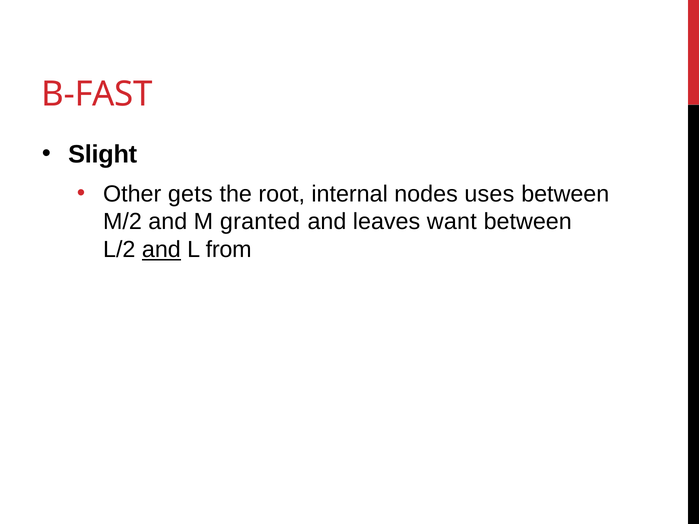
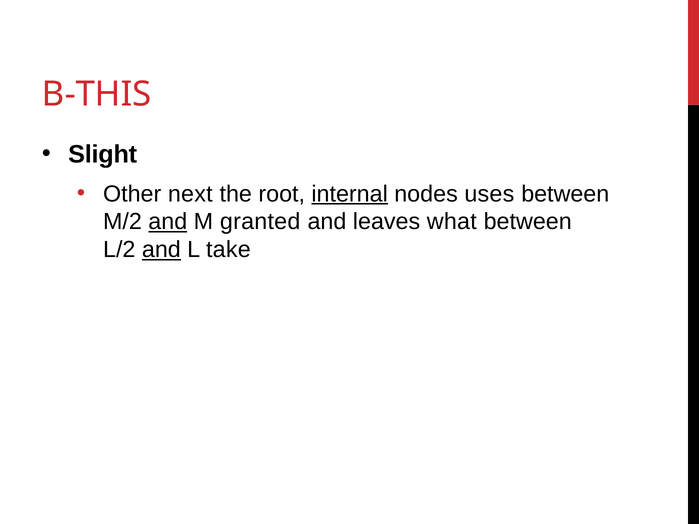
B-FAST: B-FAST -> B-THIS (97, 94)
gets: gets -> next (190, 194)
internal underline: none -> present (350, 194)
and underline: none -> present (168, 222)
want: want -> what (452, 222)
from: from -> take (228, 250)
